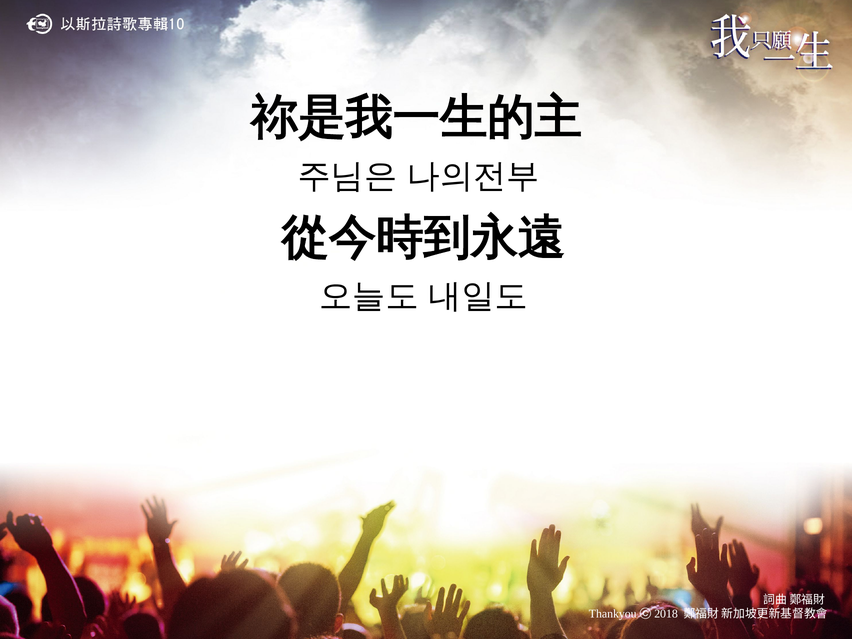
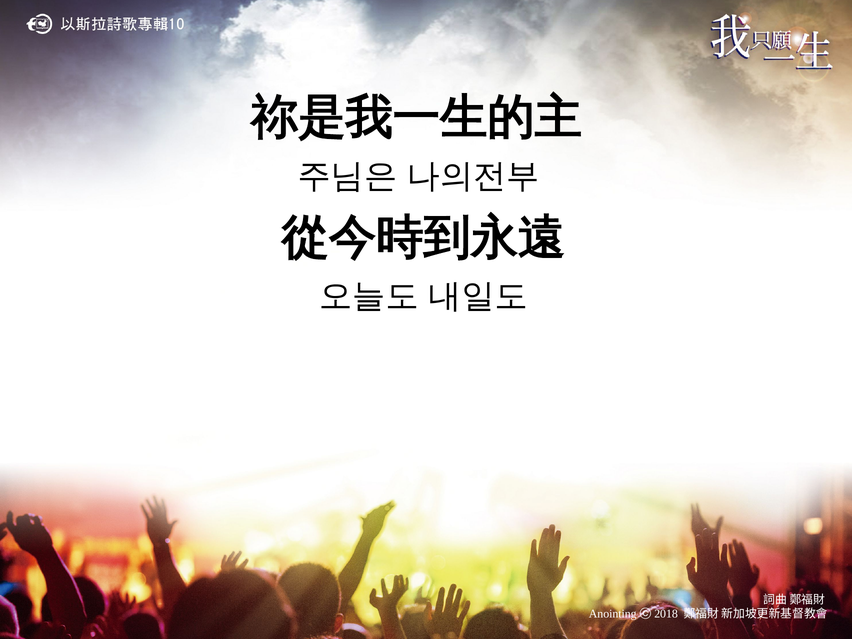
Thankyou: Thankyou -> Anointing (613, 614)
